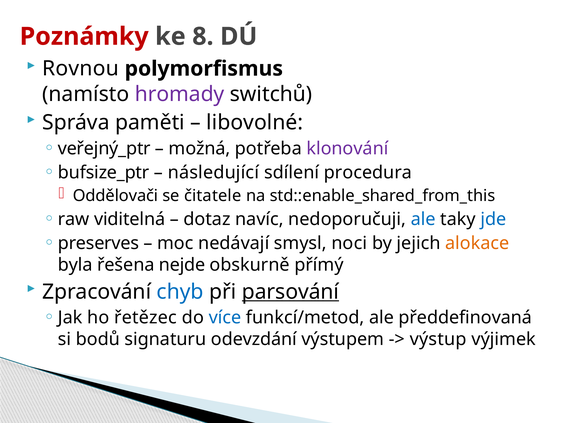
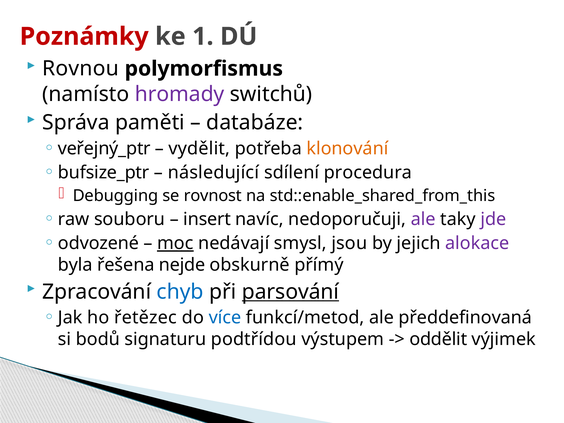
8: 8 -> 1 (203, 36)
libovolné: libovolné -> databáze (255, 123)
možná: možná -> vydělit (199, 148)
klonování colour: purple -> orange (347, 148)
Oddělovači: Oddělovači -> Debugging (115, 196)
čitatele: čitatele -> rovnost (213, 196)
viditelná: viditelná -> souboru (130, 219)
dotaz: dotaz -> insert (207, 219)
ale colour: blue -> purple (423, 219)
jde colour: blue -> purple (493, 219)
preserves: preserves -> odvozené (98, 243)
moc underline: none -> present (175, 243)
noci: noci -> jsou (349, 243)
alokace colour: orange -> purple (477, 243)
odevzdání: odevzdání -> podtřídou (254, 339)
výstup: výstup -> oddělit (438, 339)
